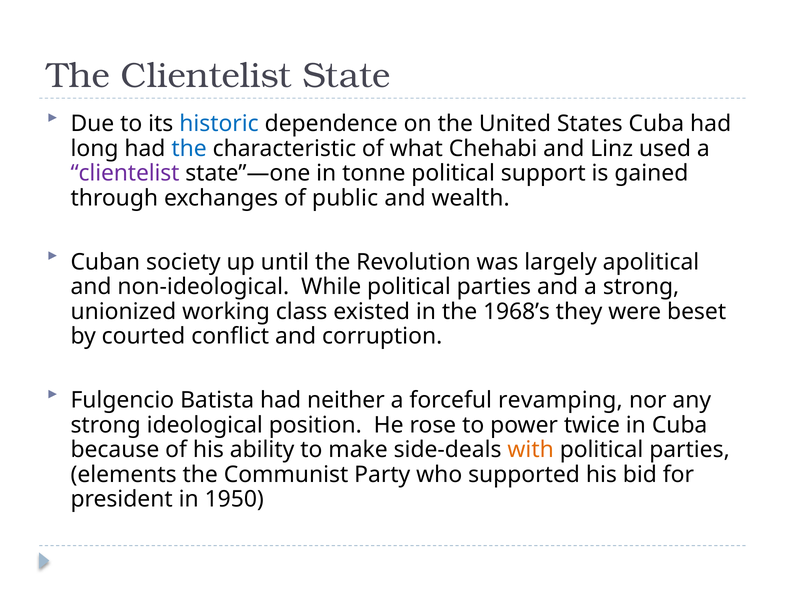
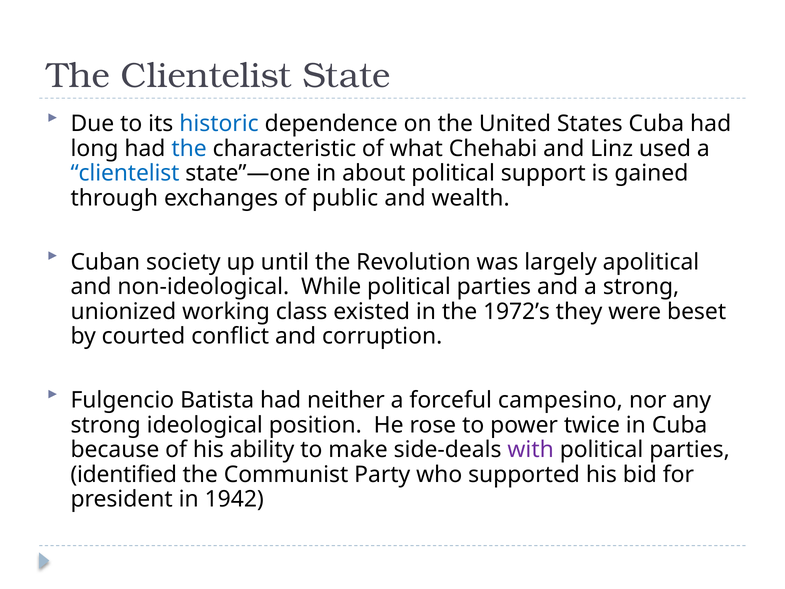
clientelist colour: purple -> blue (125, 173)
tonne: tonne -> about (374, 173)
1968’s: 1968’s -> 1972’s (517, 311)
revamping: revamping -> campesino (560, 400)
with colour: orange -> purple (531, 450)
elements: elements -> identified (124, 474)
1950: 1950 -> 1942 (234, 499)
